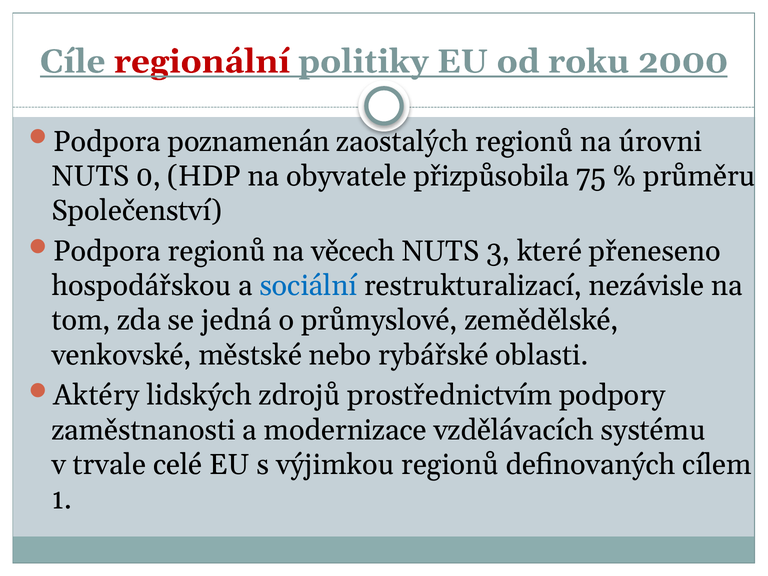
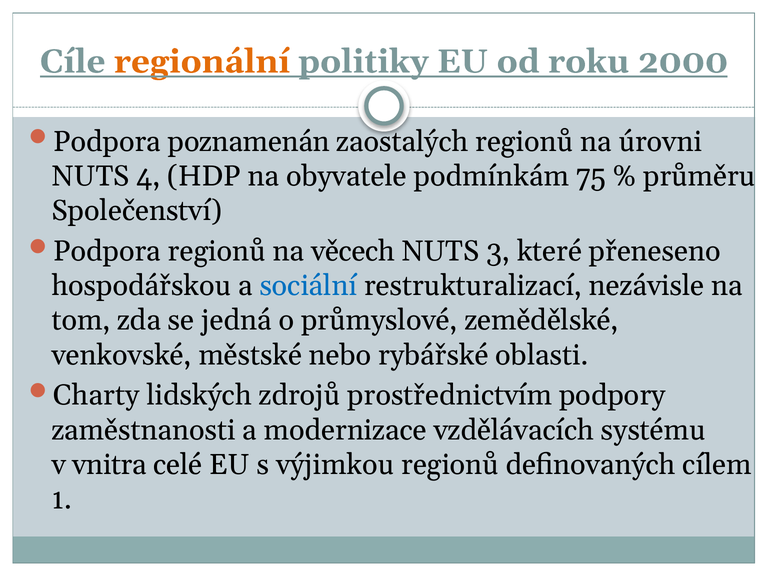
regionální colour: red -> orange (202, 62)
0: 0 -> 4 (148, 176)
přizpůsobila: přizpůsobila -> podmínkám (491, 176)
Aktéry: Aktéry -> Charty (96, 395)
trvale: trvale -> vnitra (110, 465)
